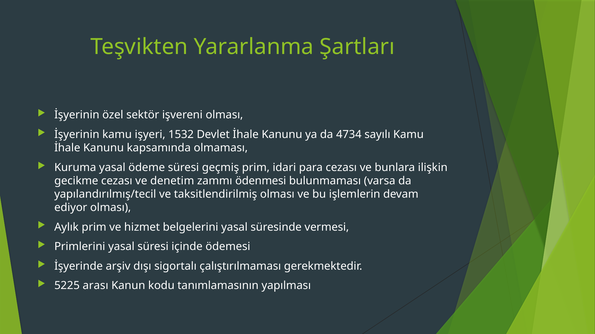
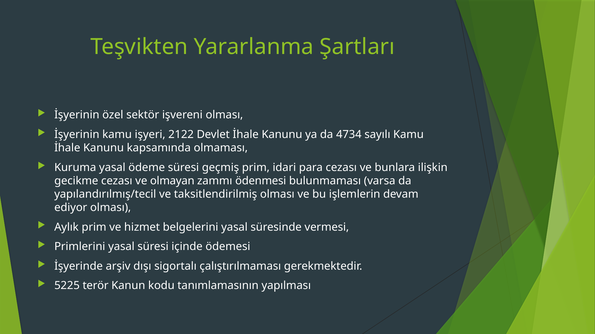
1532: 1532 -> 2122 (181, 135)
denetim: denetim -> olmayan (172, 181)
arası: arası -> terör (96, 286)
